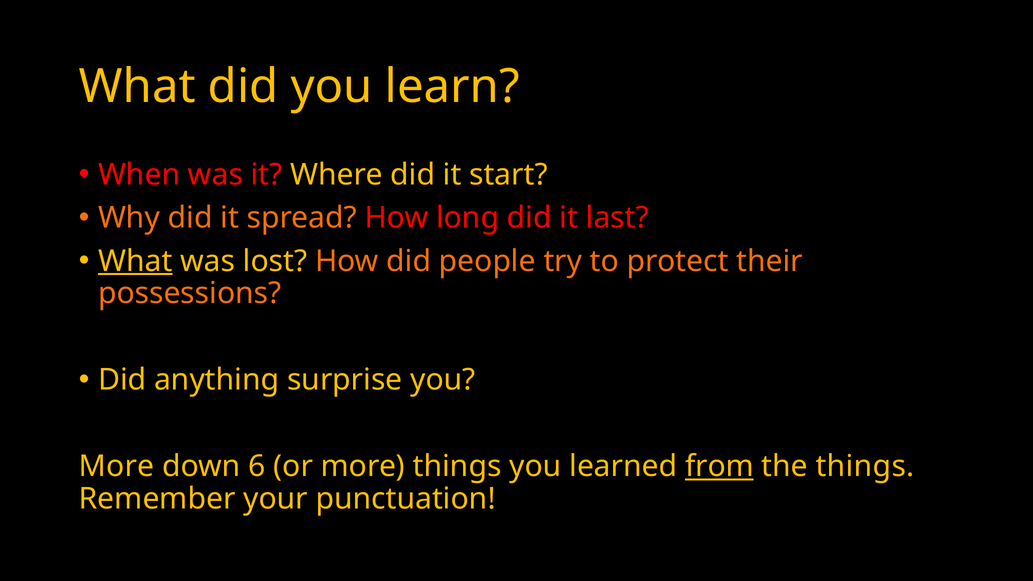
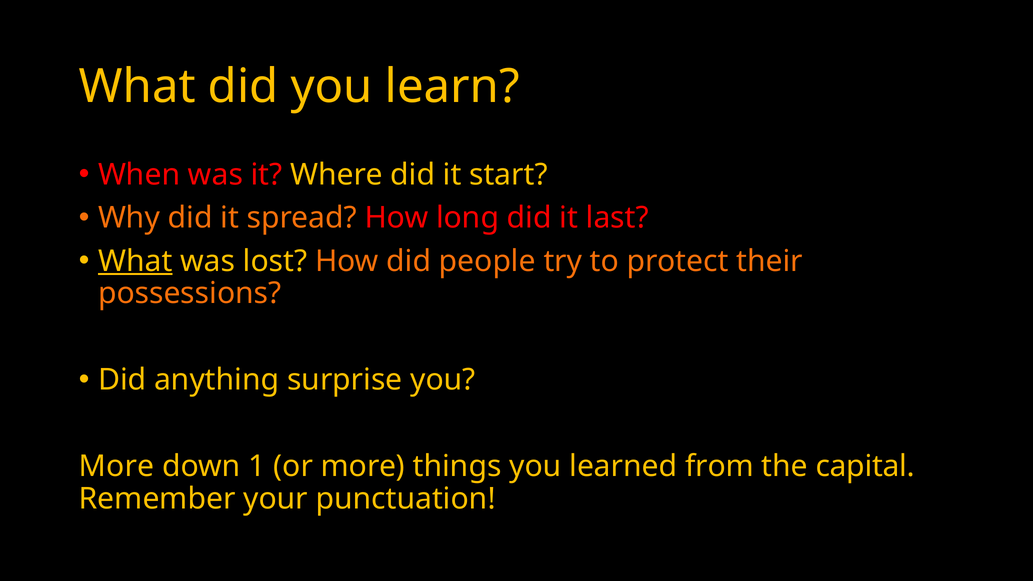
6: 6 -> 1 (257, 467)
from underline: present -> none (719, 467)
the things: things -> capital (865, 467)
